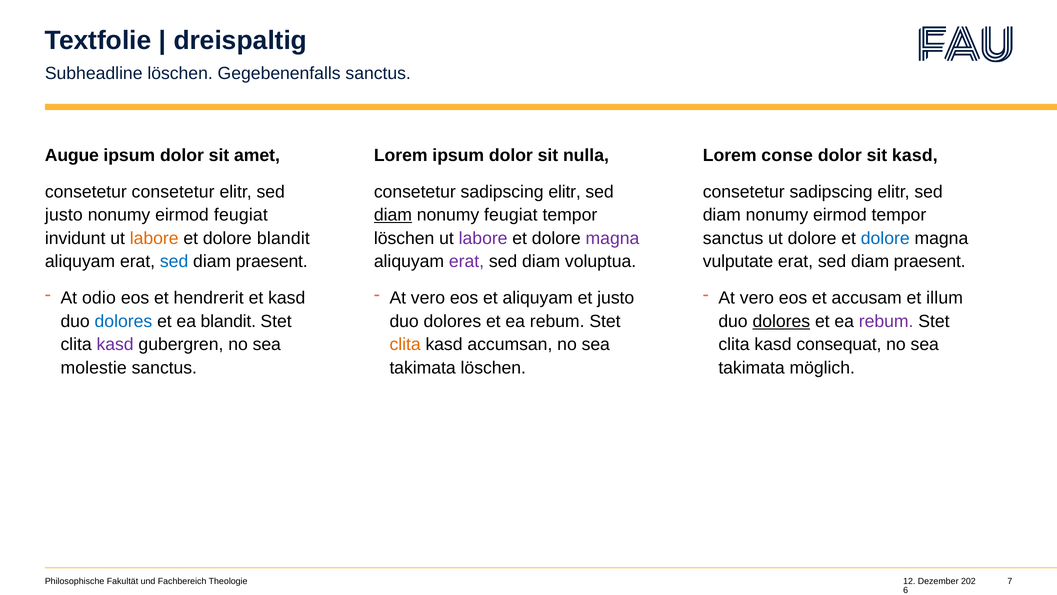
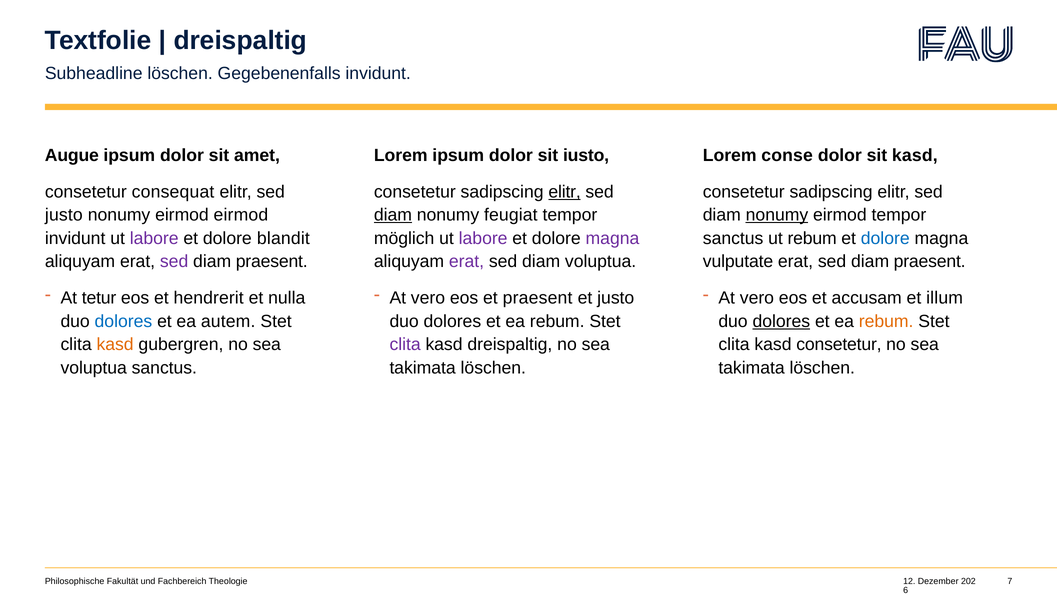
Gegebenenfalls sanctus: sanctus -> invidunt (378, 73)
nulla: nulla -> iusto (586, 155)
consetetur consetetur: consetetur -> consequat (173, 192)
elitr underline: none -> present (565, 192)
eirmod feugiat: feugiat -> eirmod (241, 215)
nonumy underline: none -> present (777, 215)
labore colour: orange -> purple (154, 238)
löschen: löschen -> möglich (404, 238)
ut dolore: dolore -> rebum (812, 238)
sed colour: blue -> purple (174, 261)
odio: odio -> tetur (99, 298)
et kasd: kasd -> nulla (287, 298)
et aliquyam: aliquyam -> praesent (538, 298)
ea blandit: blandit -> autem (228, 321)
rebum colour: purple -> orange (886, 321)
kasd colour: purple -> orange (115, 344)
clita colour: orange -> purple (405, 344)
kasd accumsan: accumsan -> dreispaltig (510, 344)
clita kasd consequat: consequat -> consetetur (839, 344)
molestie: molestie -> voluptua (94, 367)
möglich: möglich -> löschen (822, 367)
